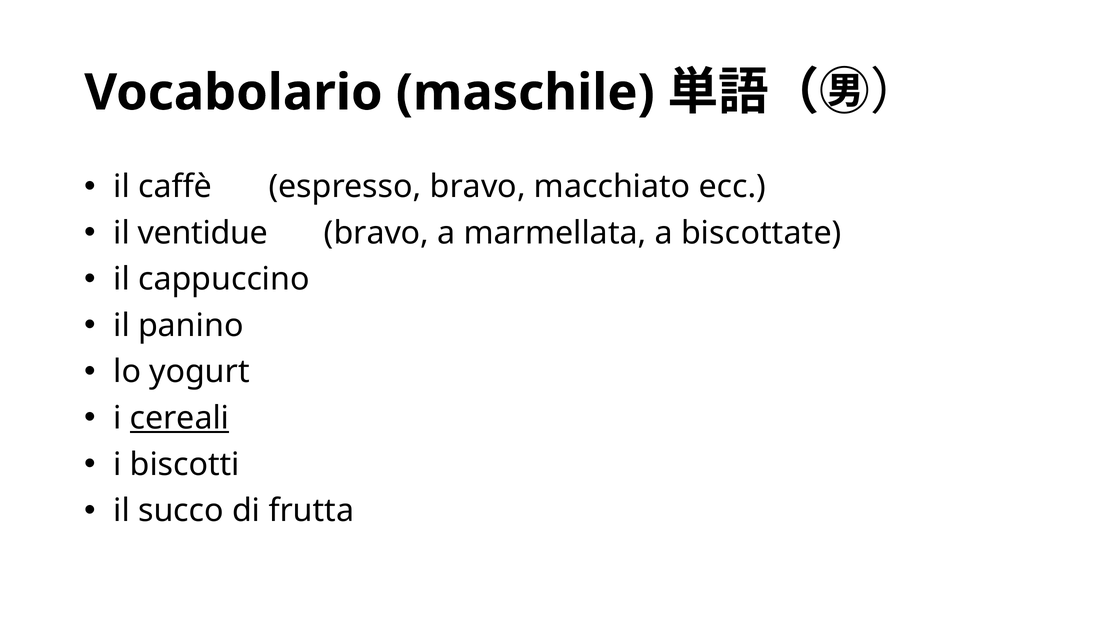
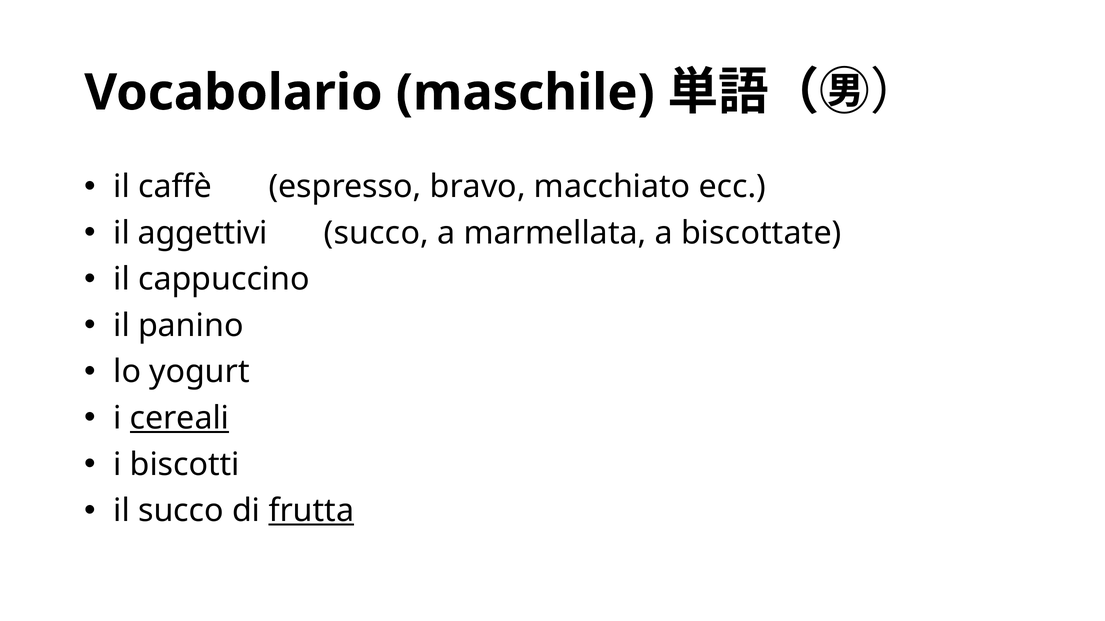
ventidue: ventidue -> aggettivi (203, 233)
bravo: bravo -> succo (376, 233)
frutta underline: none -> present (311, 511)
